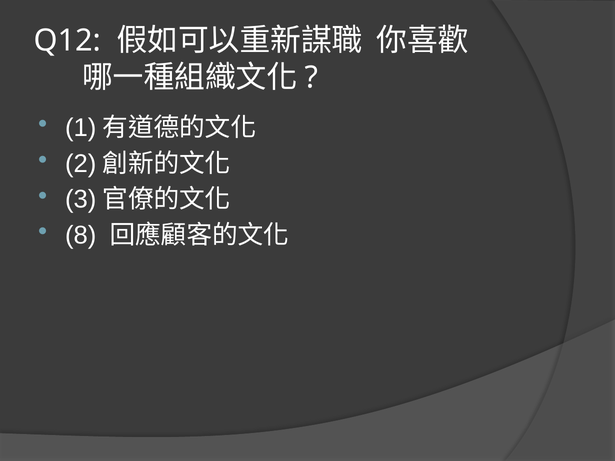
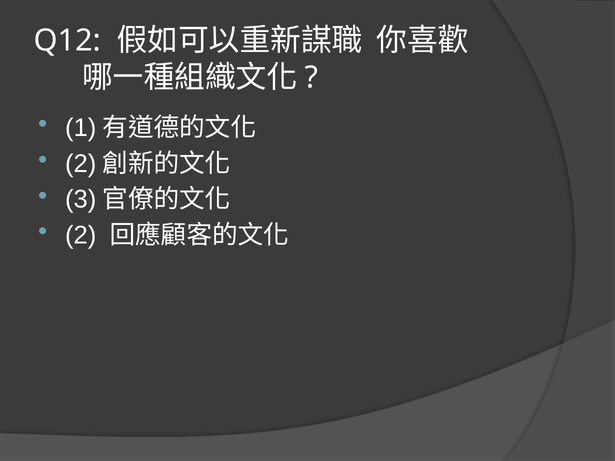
8: 8 -> 2 (81, 235)
